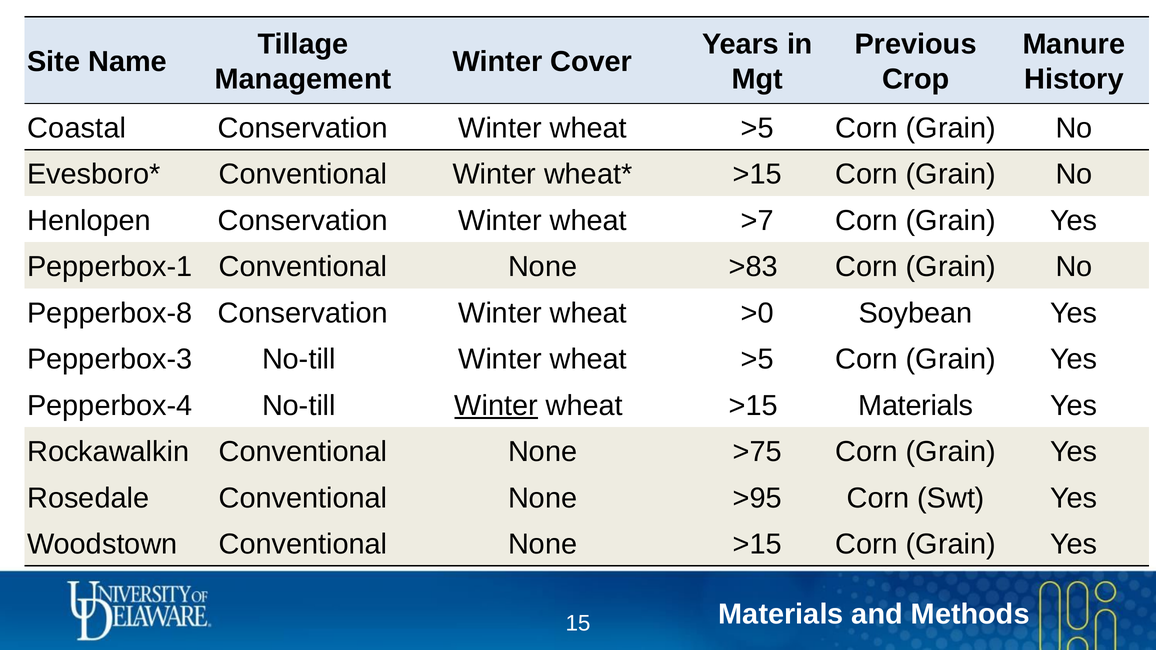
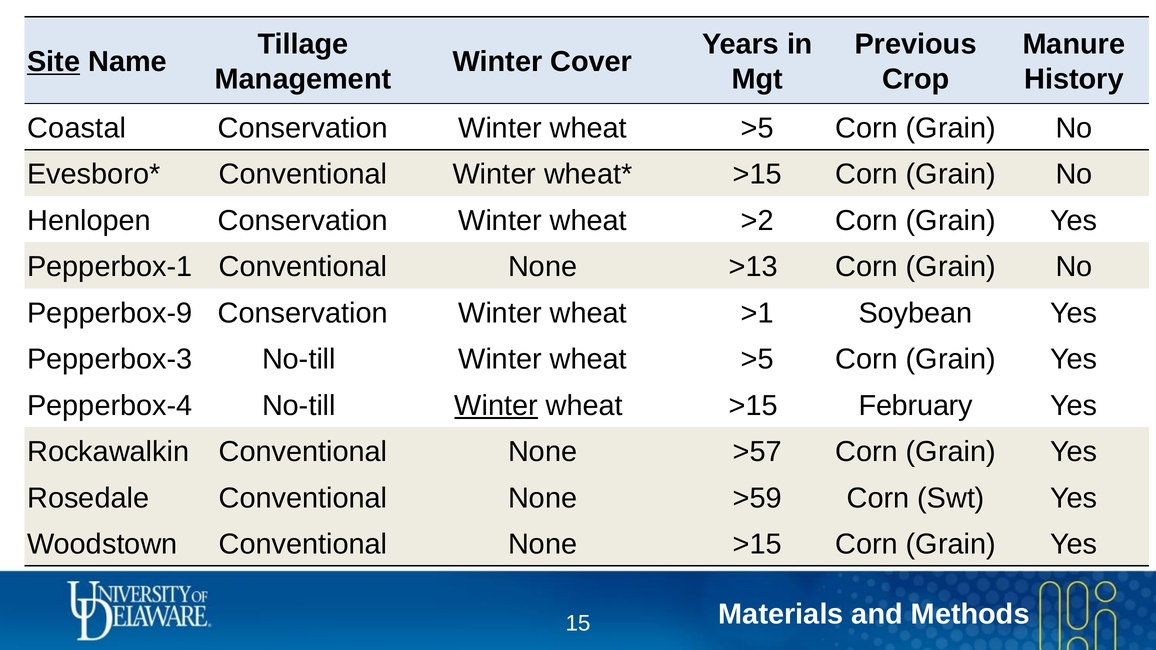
Site underline: none -> present (54, 62)
>7: >7 -> >2 (757, 221)
>83: >83 -> >13 (753, 267)
Pepperbox-8: Pepperbox-8 -> Pepperbox-9 (110, 313)
>0: >0 -> >1 (757, 313)
>15 Materials: Materials -> February (916, 406)
>75: >75 -> >57 (757, 452)
>95: >95 -> >59 (757, 498)
